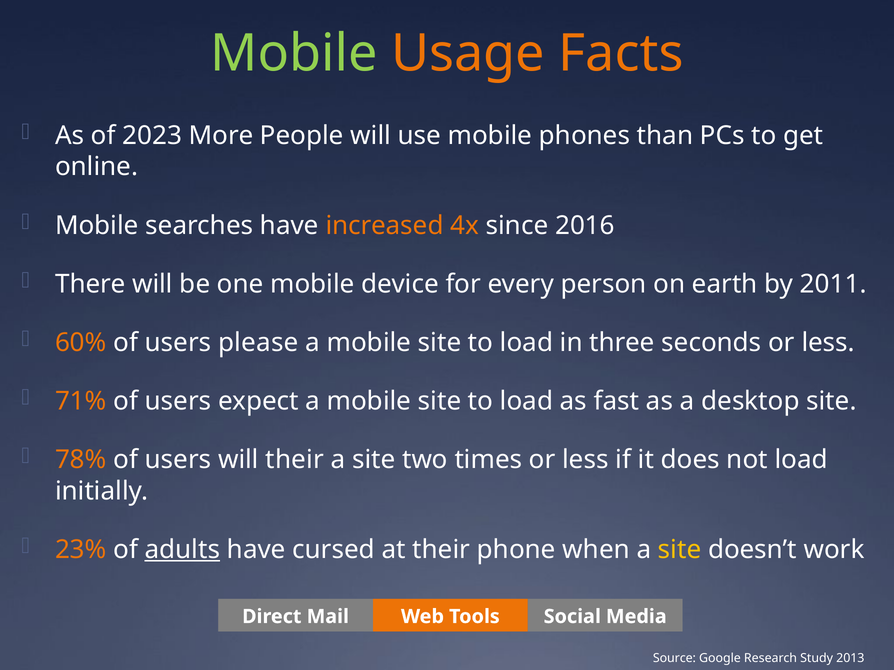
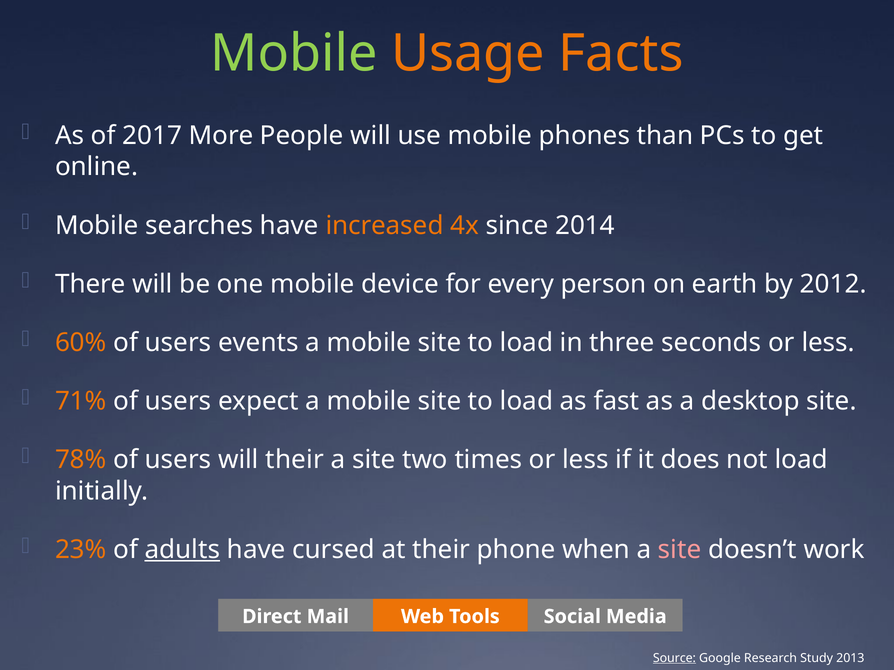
2023: 2023 -> 2017 (152, 136)
2016: 2016 -> 2014 (585, 226)
2011: 2011 -> 2012 (833, 284)
please: please -> events (258, 343)
site colour: yellow -> pink (680, 550)
Source underline: none -> present (674, 658)
